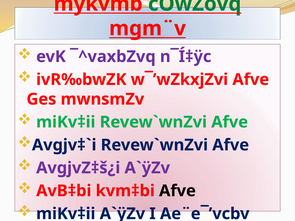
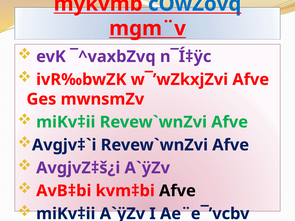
cÖwZôvq colour: green -> blue (195, 4)
